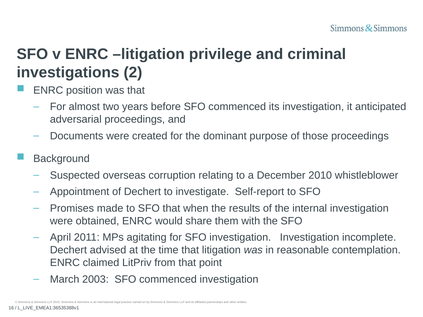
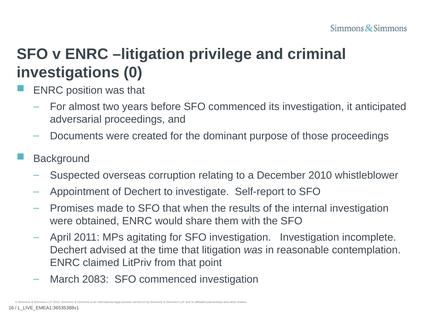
2: 2 -> 0 (133, 72)
2003: 2003 -> 2083 (95, 279)
